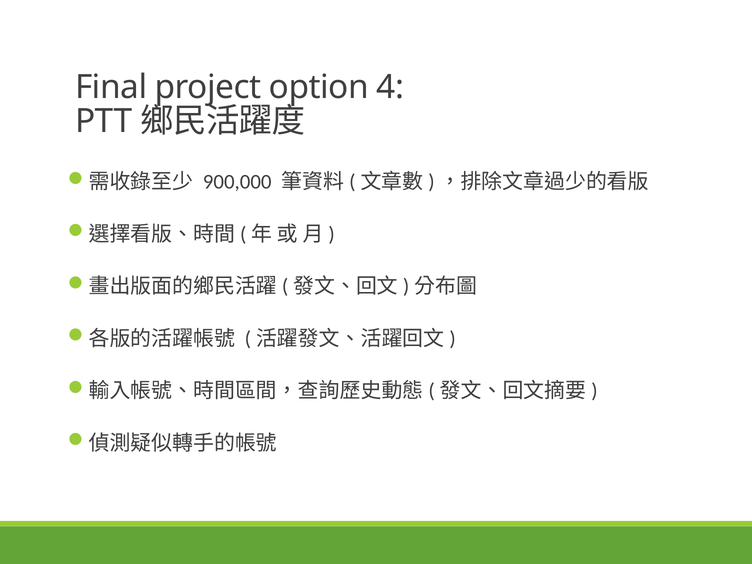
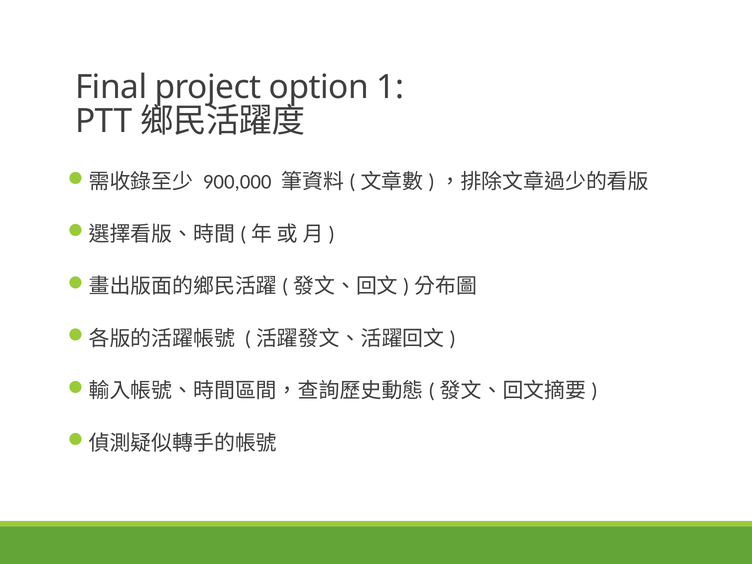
4: 4 -> 1 (390, 87)
